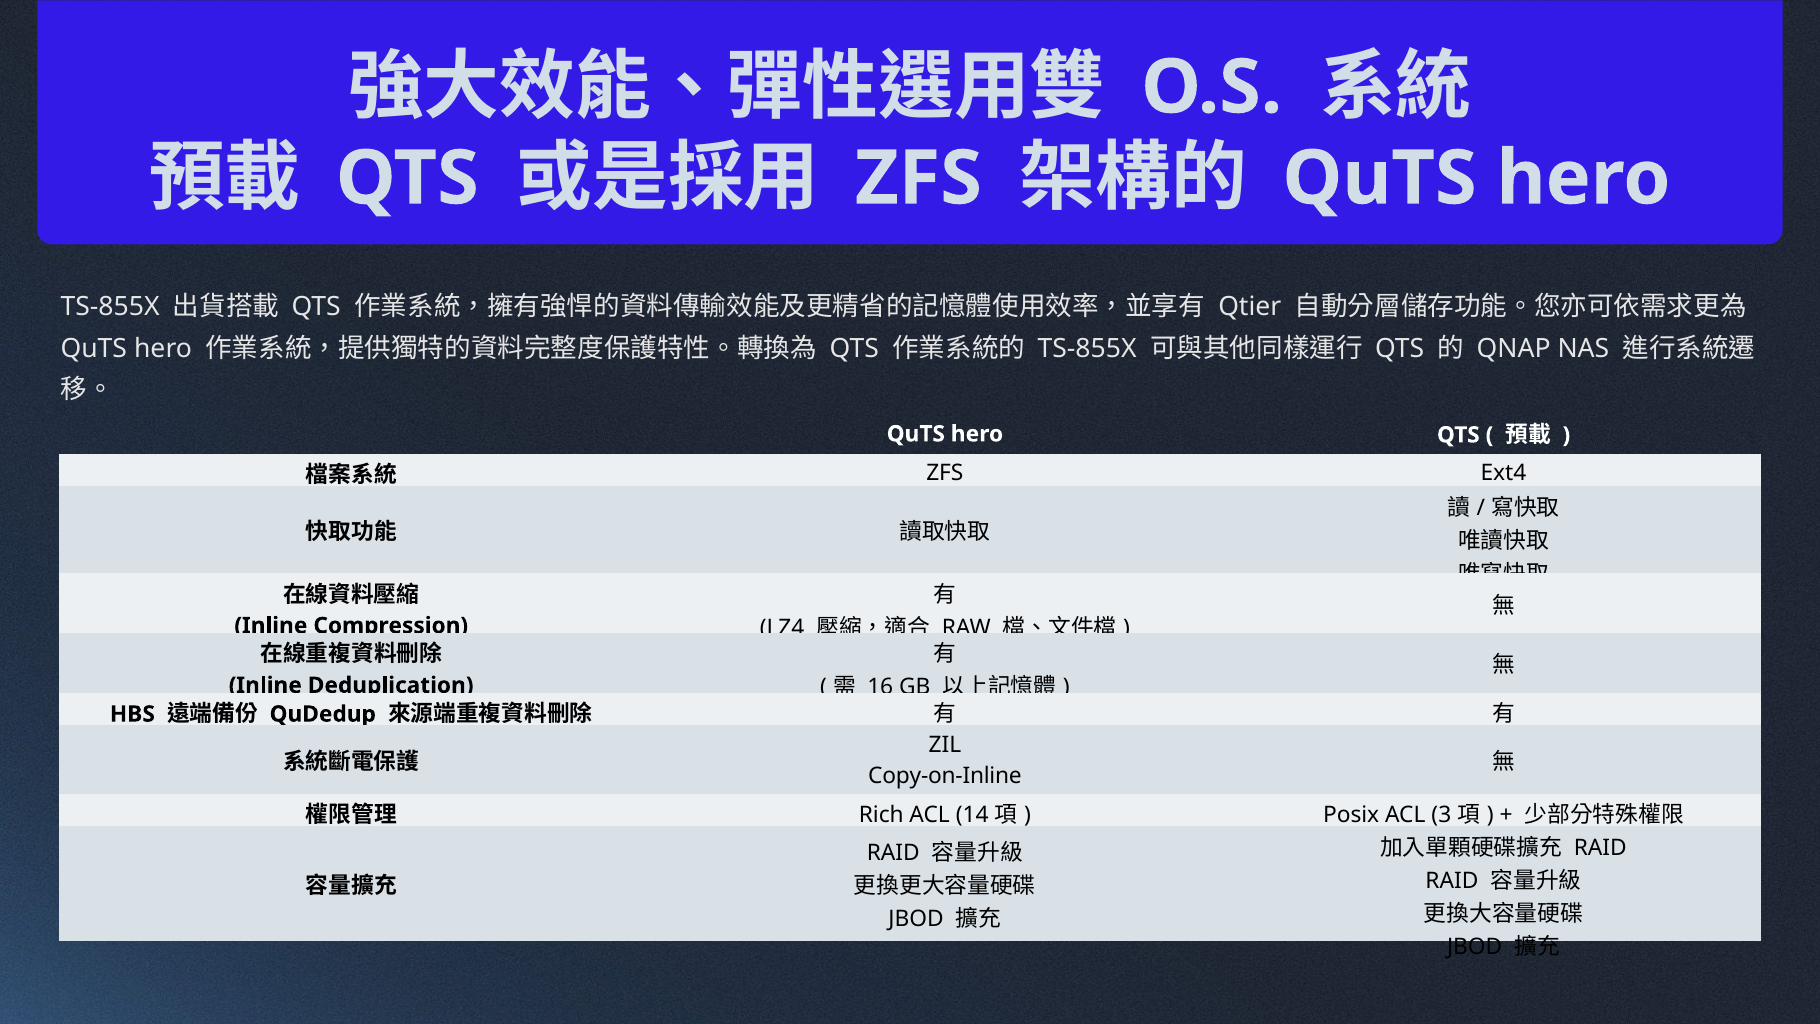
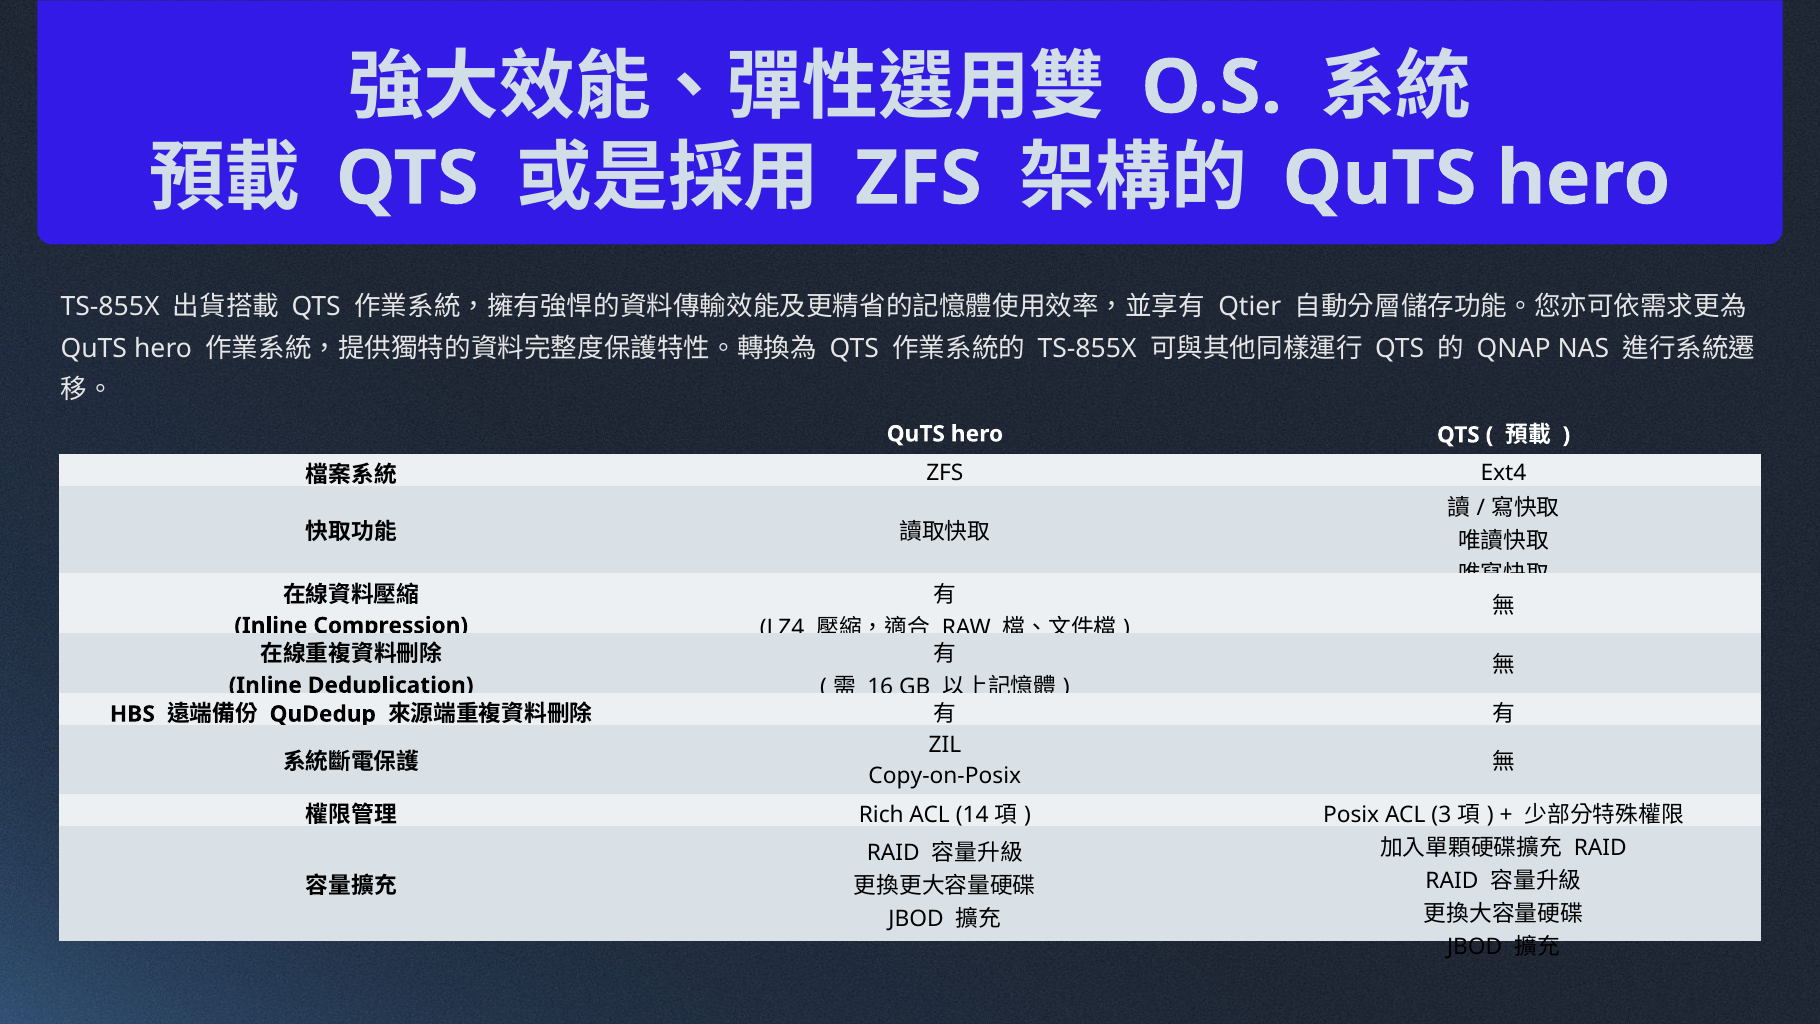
Copy-on-Inline: Copy-on-Inline -> Copy-on-Posix (945, 776)
